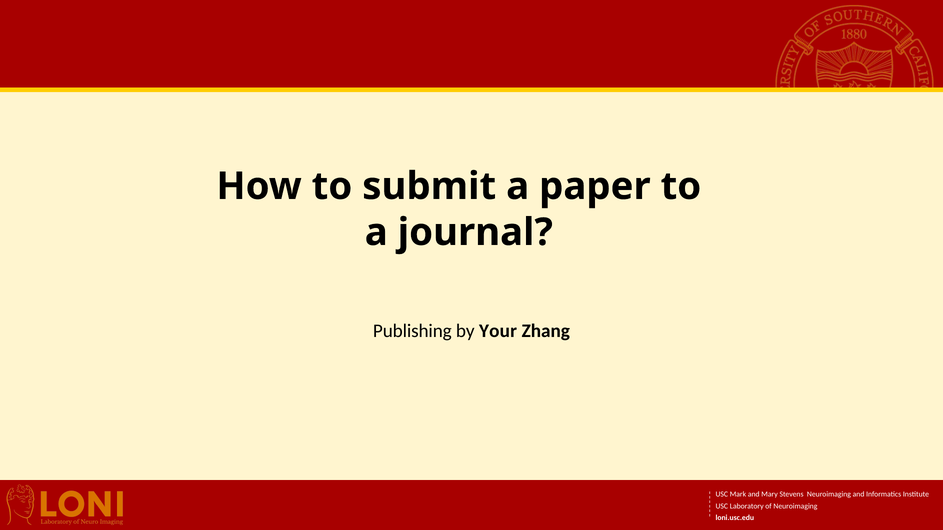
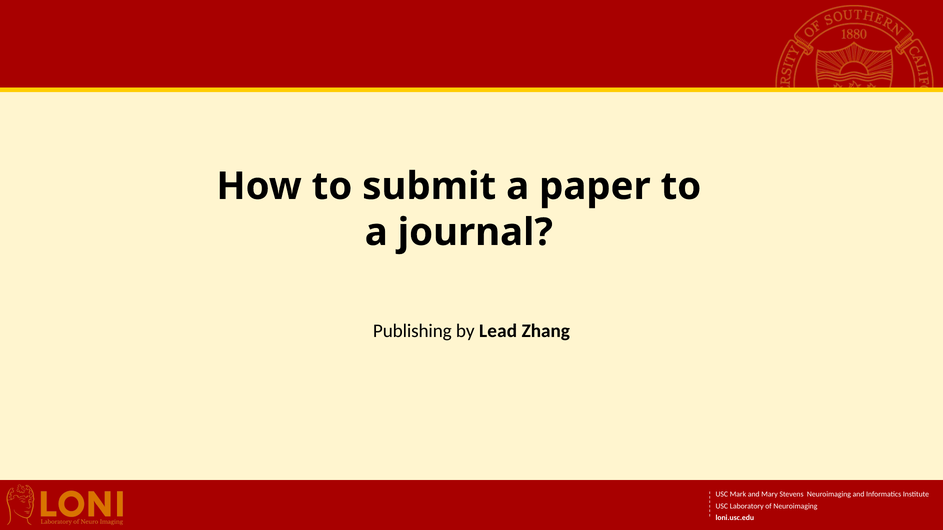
Your: Your -> Lead (498, 331)
